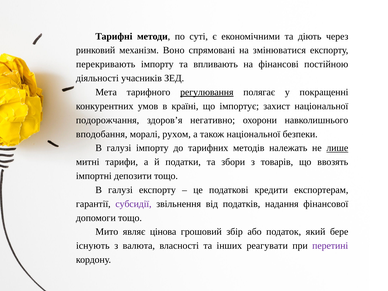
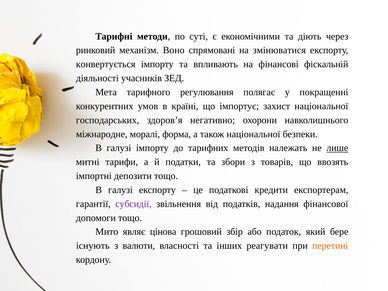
перекривають: перекривають -> конвертується (106, 64)
постійною: постійною -> фіскальній (326, 64)
регулювання underline: present -> none (207, 92)
подорожчання: подорожчання -> господарських (108, 120)
вподобання: вподобання -> міжнародне (102, 134)
рухом: рухом -> форма (177, 134)
валюта: валюта -> валюти (139, 246)
перетині colour: purple -> orange (330, 246)
